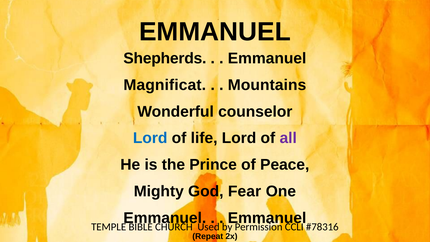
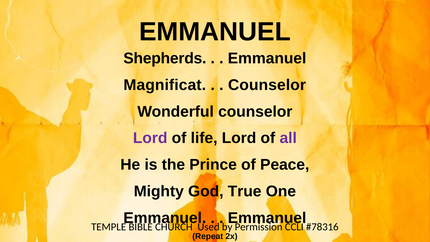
Mountains: Mountains -> Counselor (267, 85)
Lord colour: blue -> purple (150, 138)
Fear: Fear -> True (245, 191)
